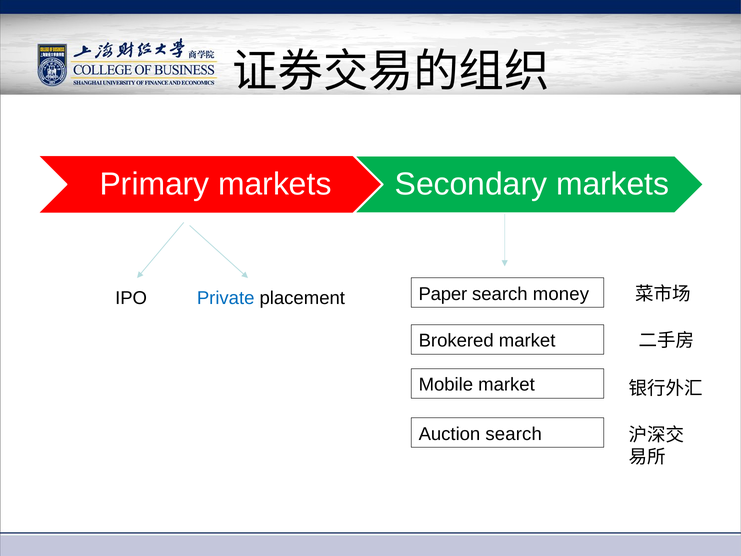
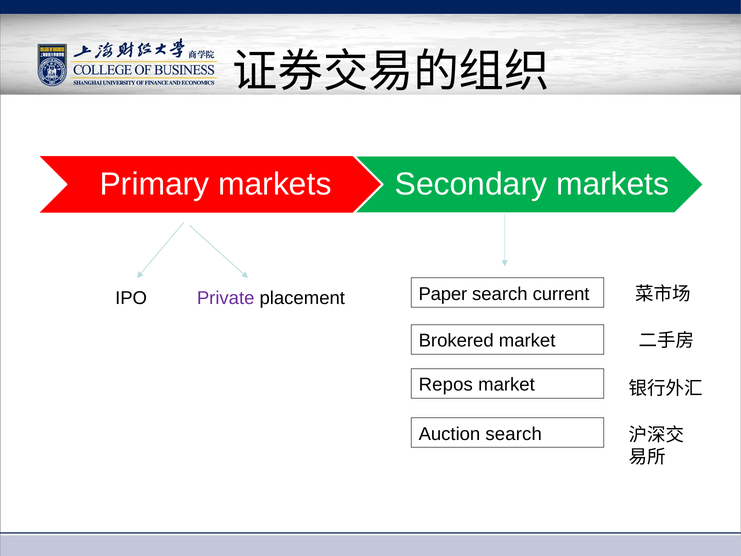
Private colour: blue -> purple (226, 298)
money: money -> current (561, 294)
Mobile: Mobile -> Repos (446, 385)
